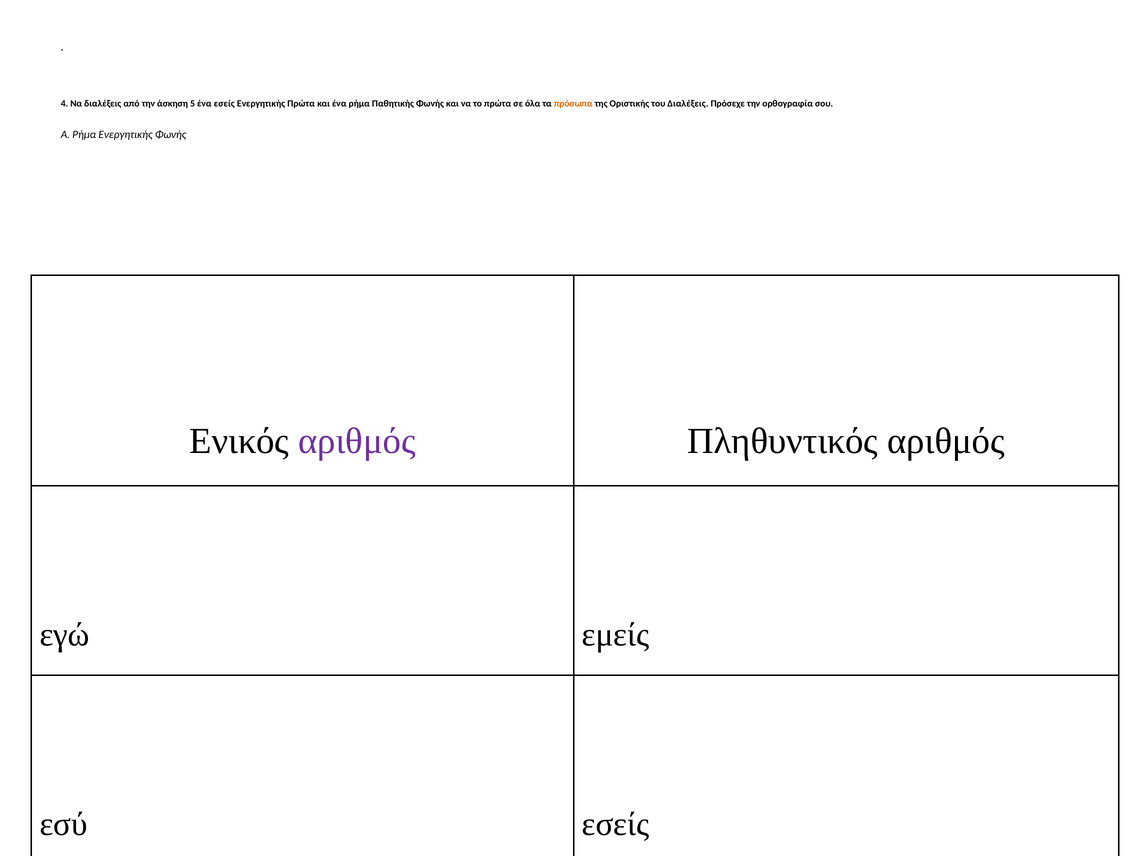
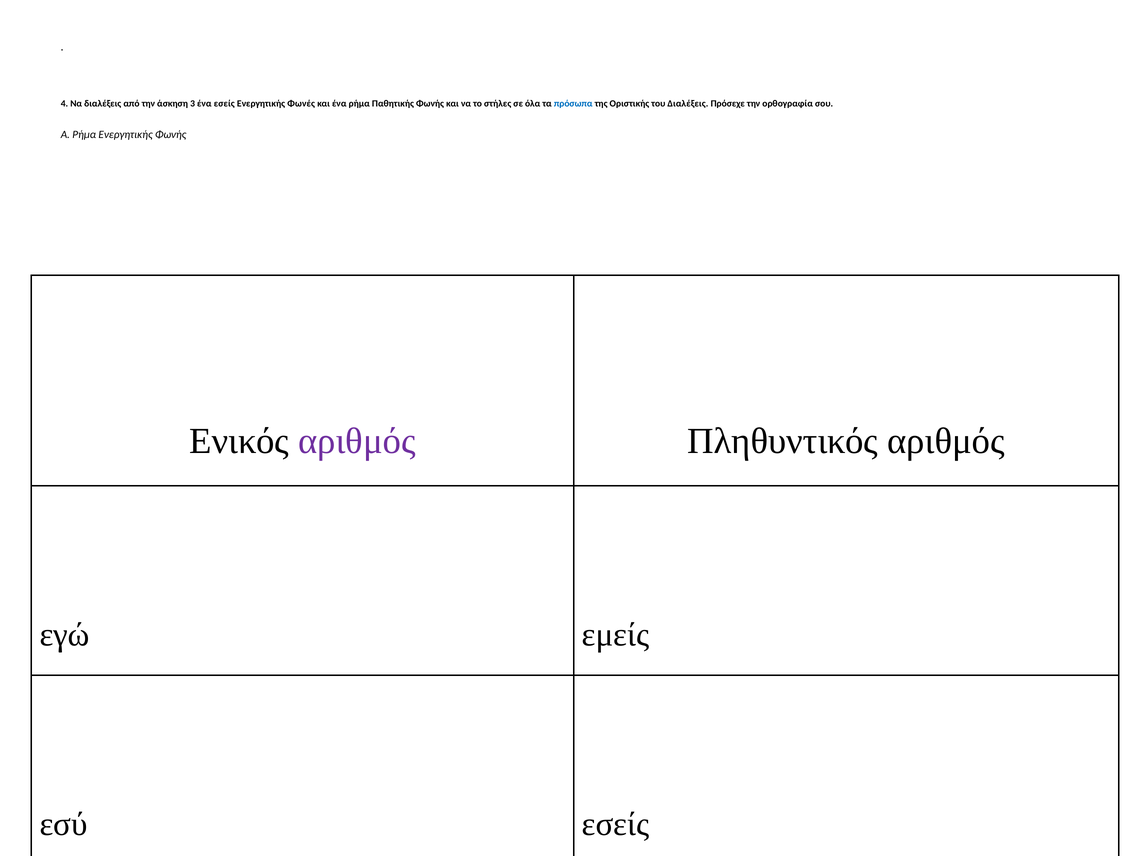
5: 5 -> 3 (193, 104)
Ενεργητικής Πρώτα: Πρώτα -> Φωνές (301, 104)
το πρώτα: πρώτα -> στήλες (498, 104)
πρόσωπα colour: orange -> blue (573, 104)
